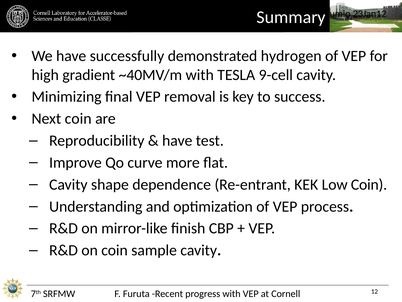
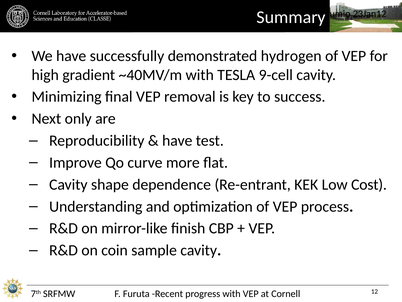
Next coin: coin -> only (78, 119)
Low Coin: Coin -> Cost (369, 184)
